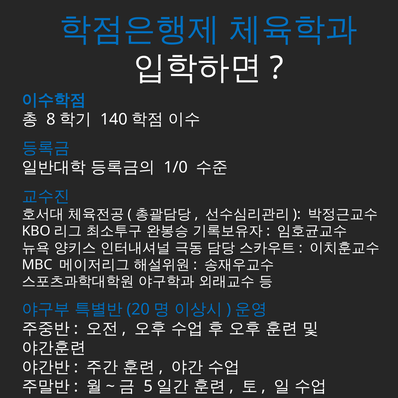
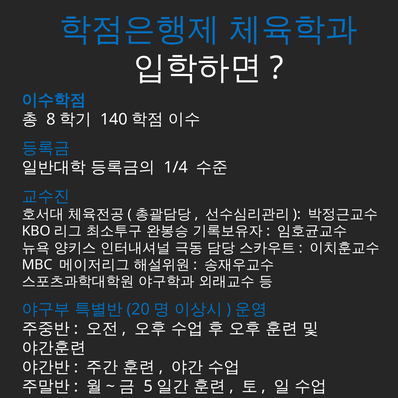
1/0: 1/0 -> 1/4 (176, 167)
